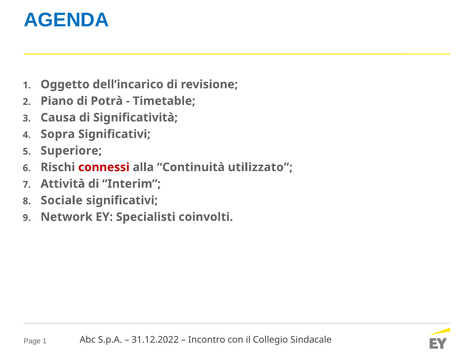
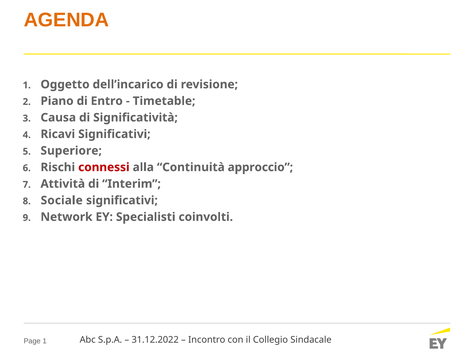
AGENDA colour: blue -> orange (66, 20)
Potrà: Potrà -> Entro (107, 101)
Sopra: Sopra -> Ricavi (58, 134)
utilizzato: utilizzato -> approccio (260, 167)
